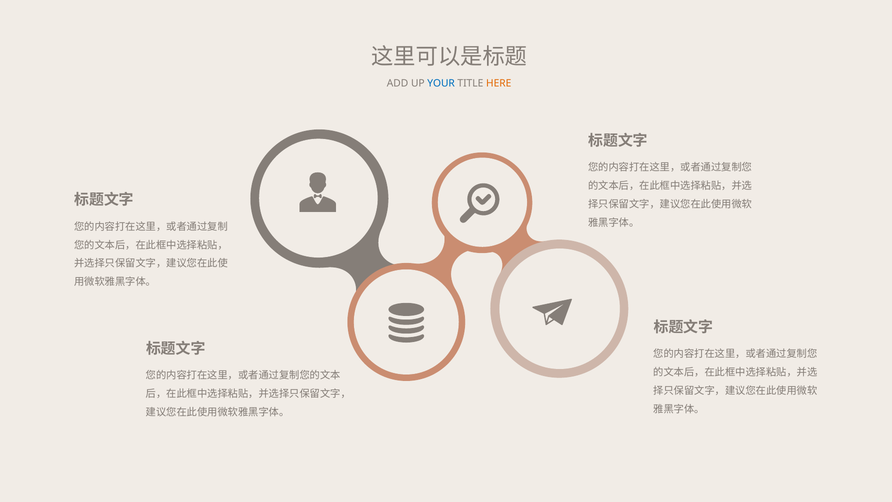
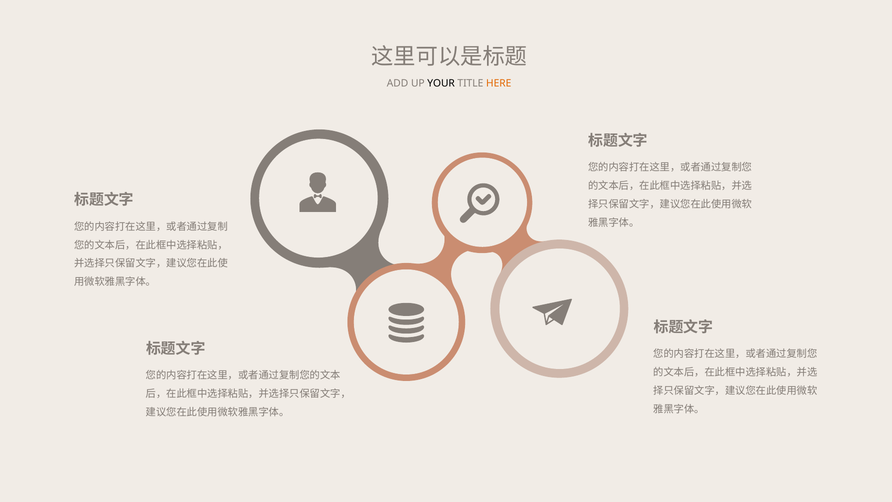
YOUR colour: blue -> black (441, 83)
